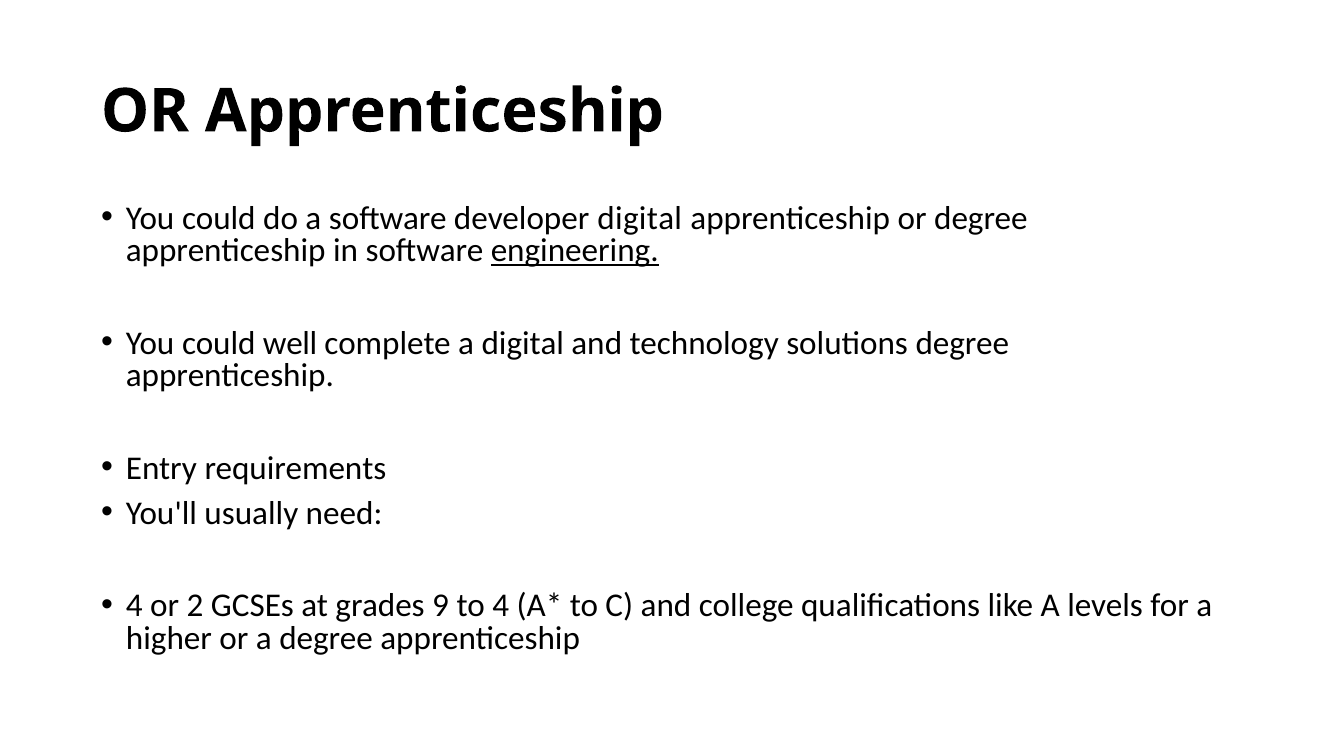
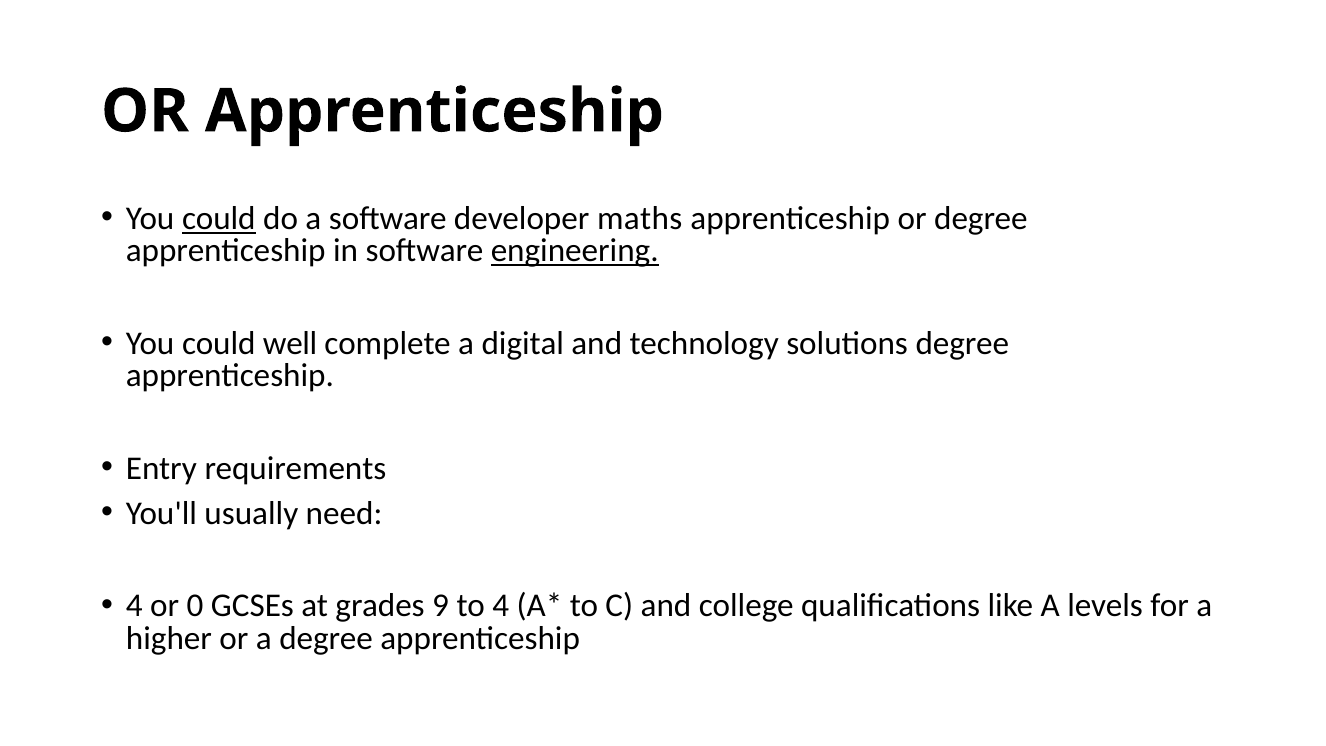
could underline: none -> present (219, 218)
developer digital: digital -> maths (640, 218)
2: 2 -> 0 (195, 606)
